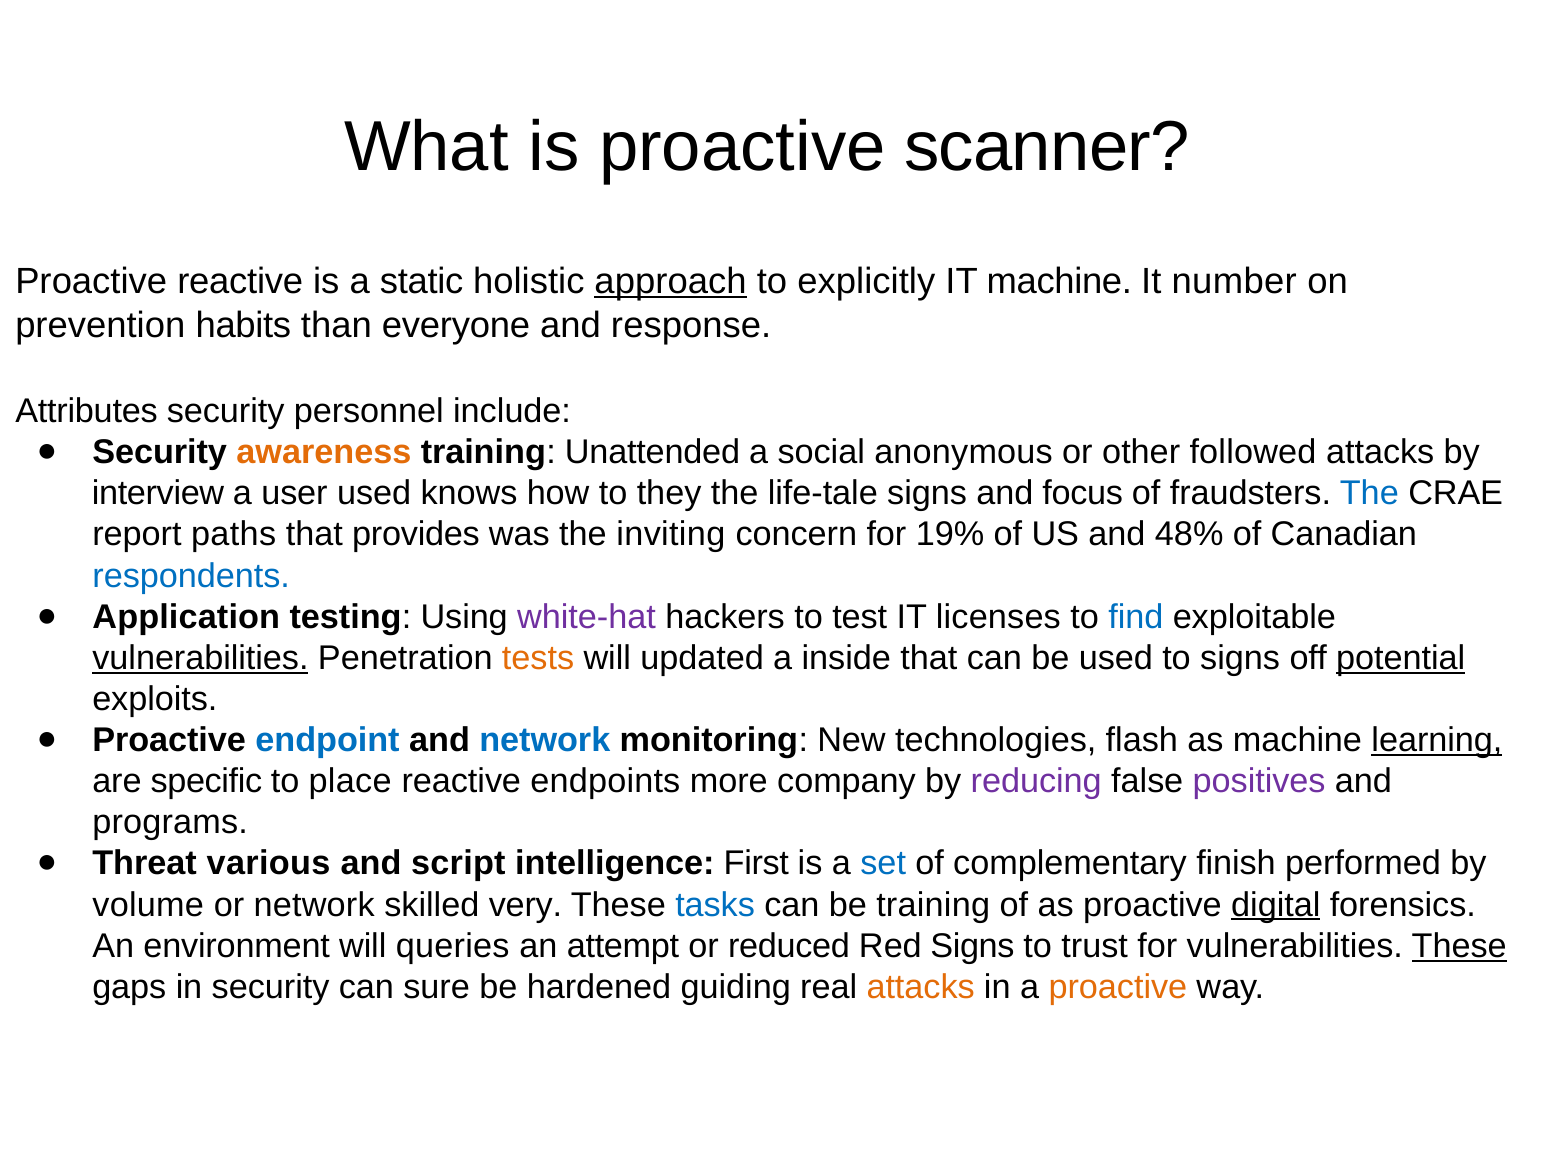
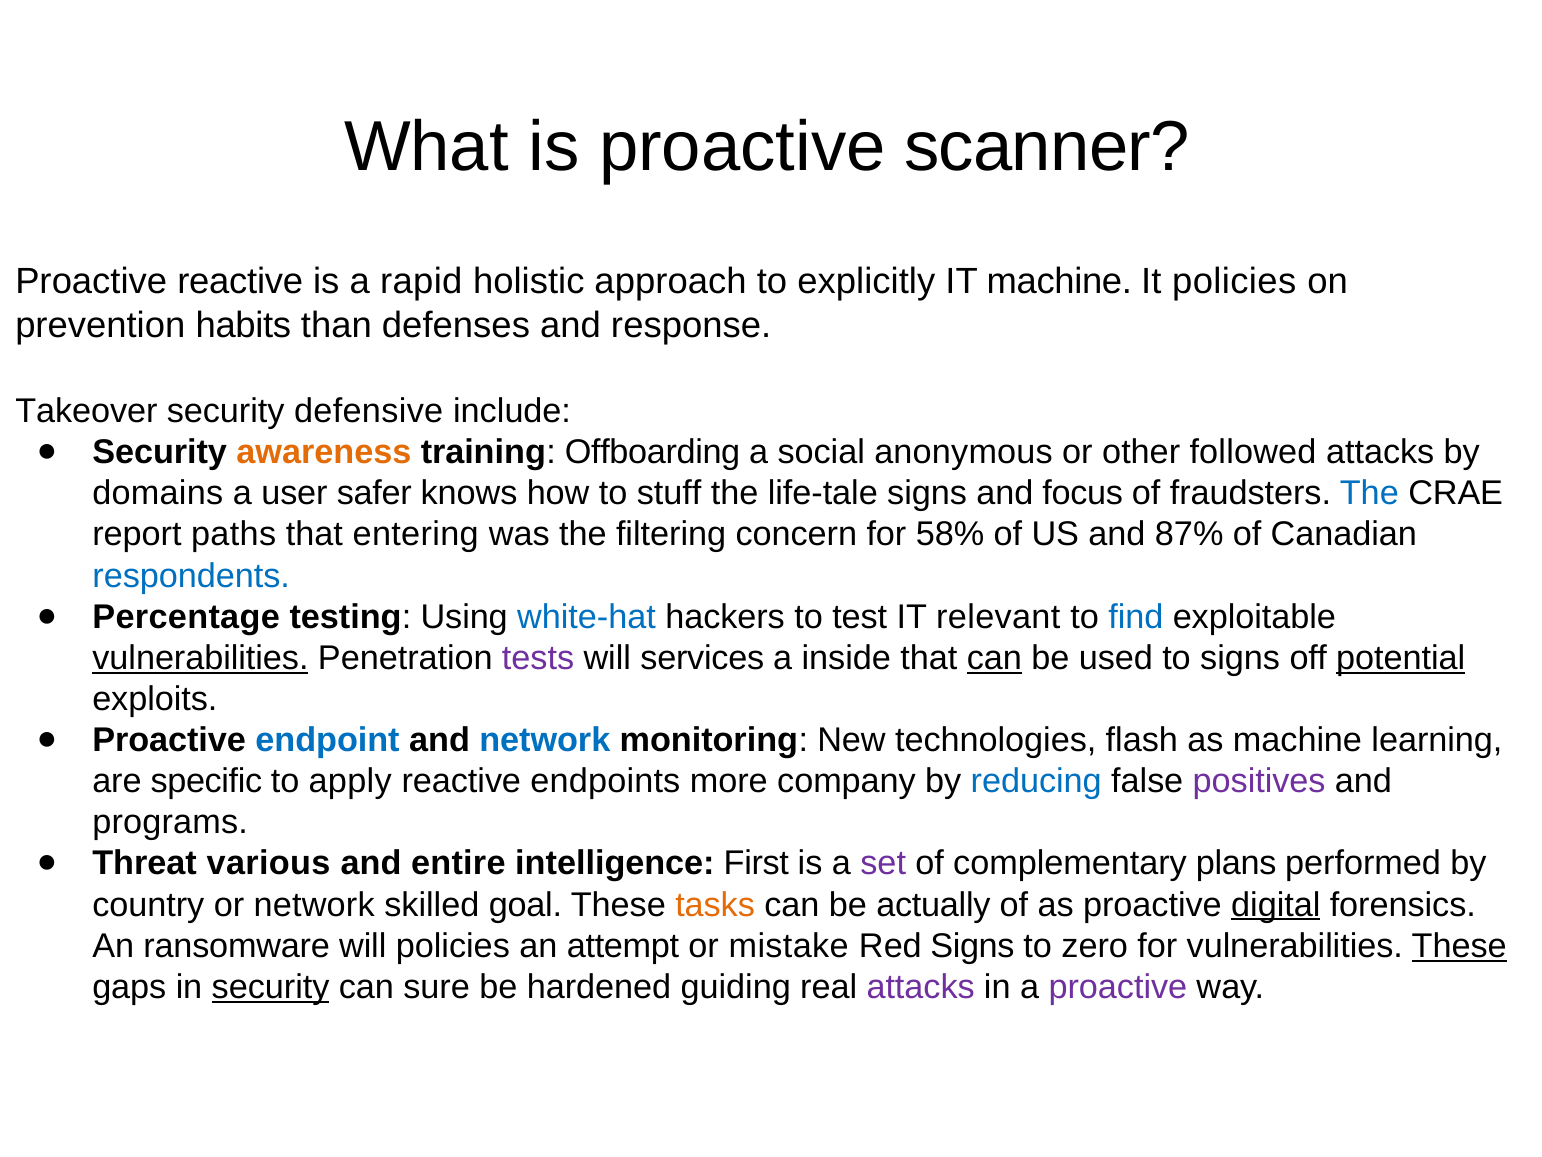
static: static -> rapid (421, 281)
approach underline: present -> none (671, 281)
It number: number -> policies (1234, 281)
everyone: everyone -> defenses (456, 325)
Attributes: Attributes -> Takeover (86, 411)
personnel: personnel -> defensive (369, 411)
Unattended: Unattended -> Offboarding (653, 452)
interview: interview -> domains (158, 493)
user used: used -> safer (374, 493)
they: they -> stuff (669, 493)
provides: provides -> entering (416, 534)
inviting: inviting -> filtering (671, 534)
19%: 19% -> 58% (950, 534)
48%: 48% -> 87% (1189, 534)
Application: Application -> Percentage (186, 617)
white-hat colour: purple -> blue (587, 617)
licenses: licenses -> relevant (998, 617)
tests colour: orange -> purple (538, 658)
updated: updated -> services (702, 658)
can underline: none -> present (994, 658)
learning underline: present -> none (1437, 740)
place: place -> apply (350, 781)
reducing colour: purple -> blue (1036, 781)
script: script -> entire (458, 863)
set colour: blue -> purple (883, 863)
finish: finish -> plans (1236, 863)
volume: volume -> country (148, 904)
very: very -> goal (525, 904)
tasks colour: blue -> orange (715, 904)
be training: training -> actually (933, 904)
environment: environment -> ransomware (237, 945)
will queries: queries -> policies (453, 945)
reduced: reduced -> mistake (789, 945)
trust: trust -> zero (1095, 945)
security underline: none -> present (271, 987)
attacks colour: orange -> purple (921, 987)
proactive colour: orange -> purple (1118, 987)
